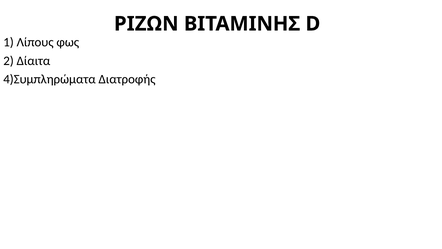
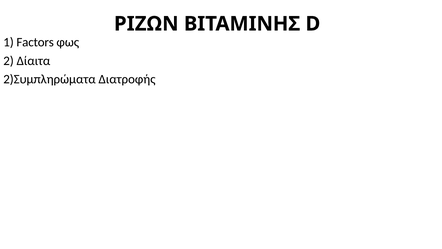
Λίπους: Λίπους -> Factors (35, 42)
4)Συμπληρώματα: 4)Συμπληρώματα -> 2)Συμπληρώματα (50, 79)
